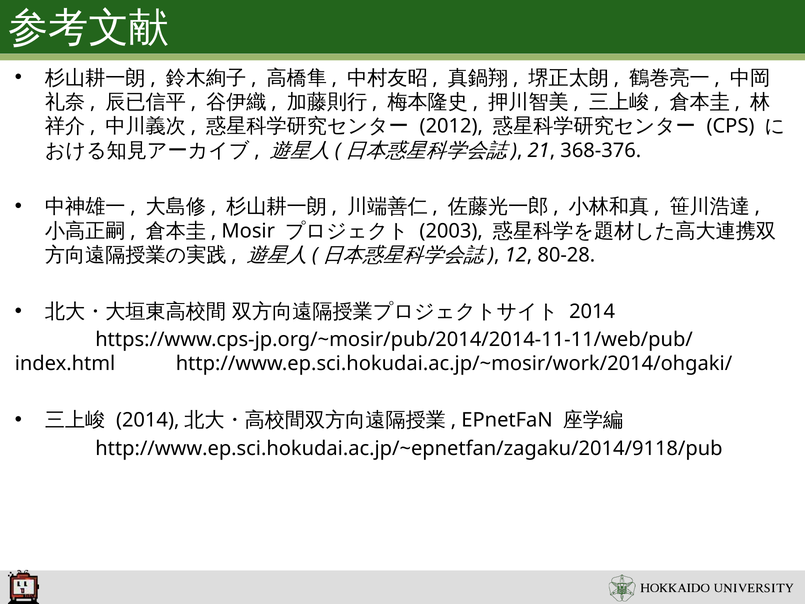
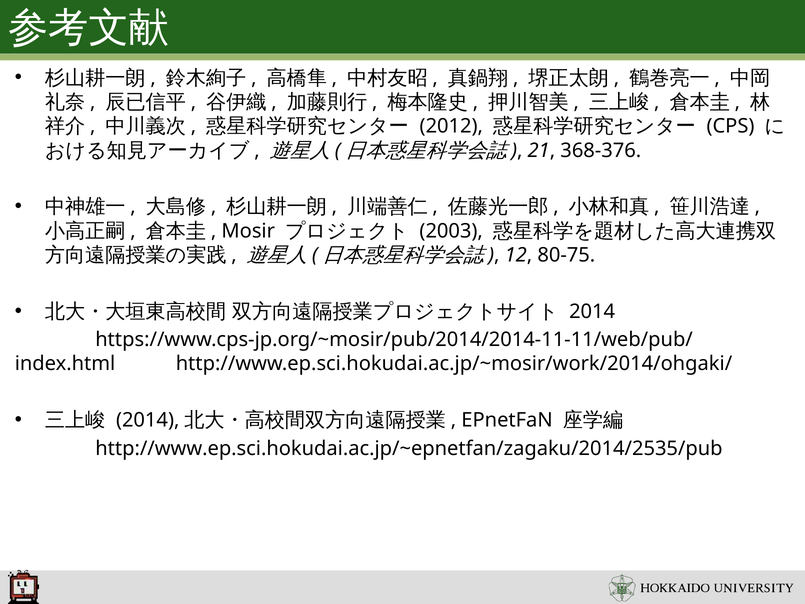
80-28: 80-28 -> 80-75 (566, 255)
http://www.ep.sci.hokudai.ac.jp/~epnetfan/zagaku/2014/9118/pub: http://www.ep.sci.hokudai.ac.jp/~epnetfan/zagaku/2014/9118/pub -> http://www.ep.sci.hokudai.ac.jp/~epnetfan/zagaku/2014/2535/pub (409, 448)
